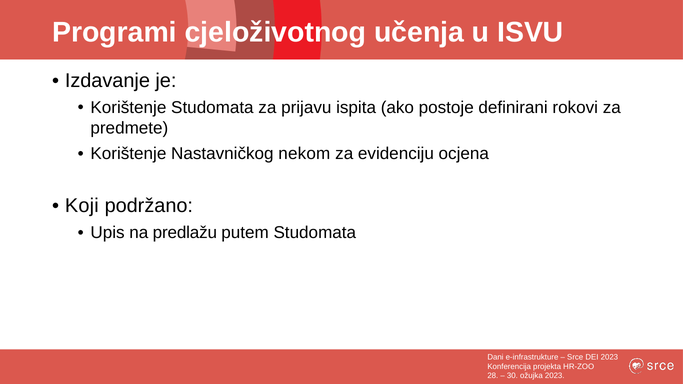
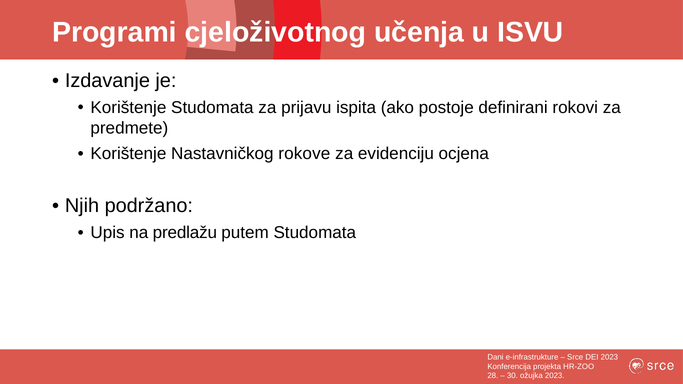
nekom: nekom -> rokove (304, 154)
Koji: Koji -> Njih (82, 206)
